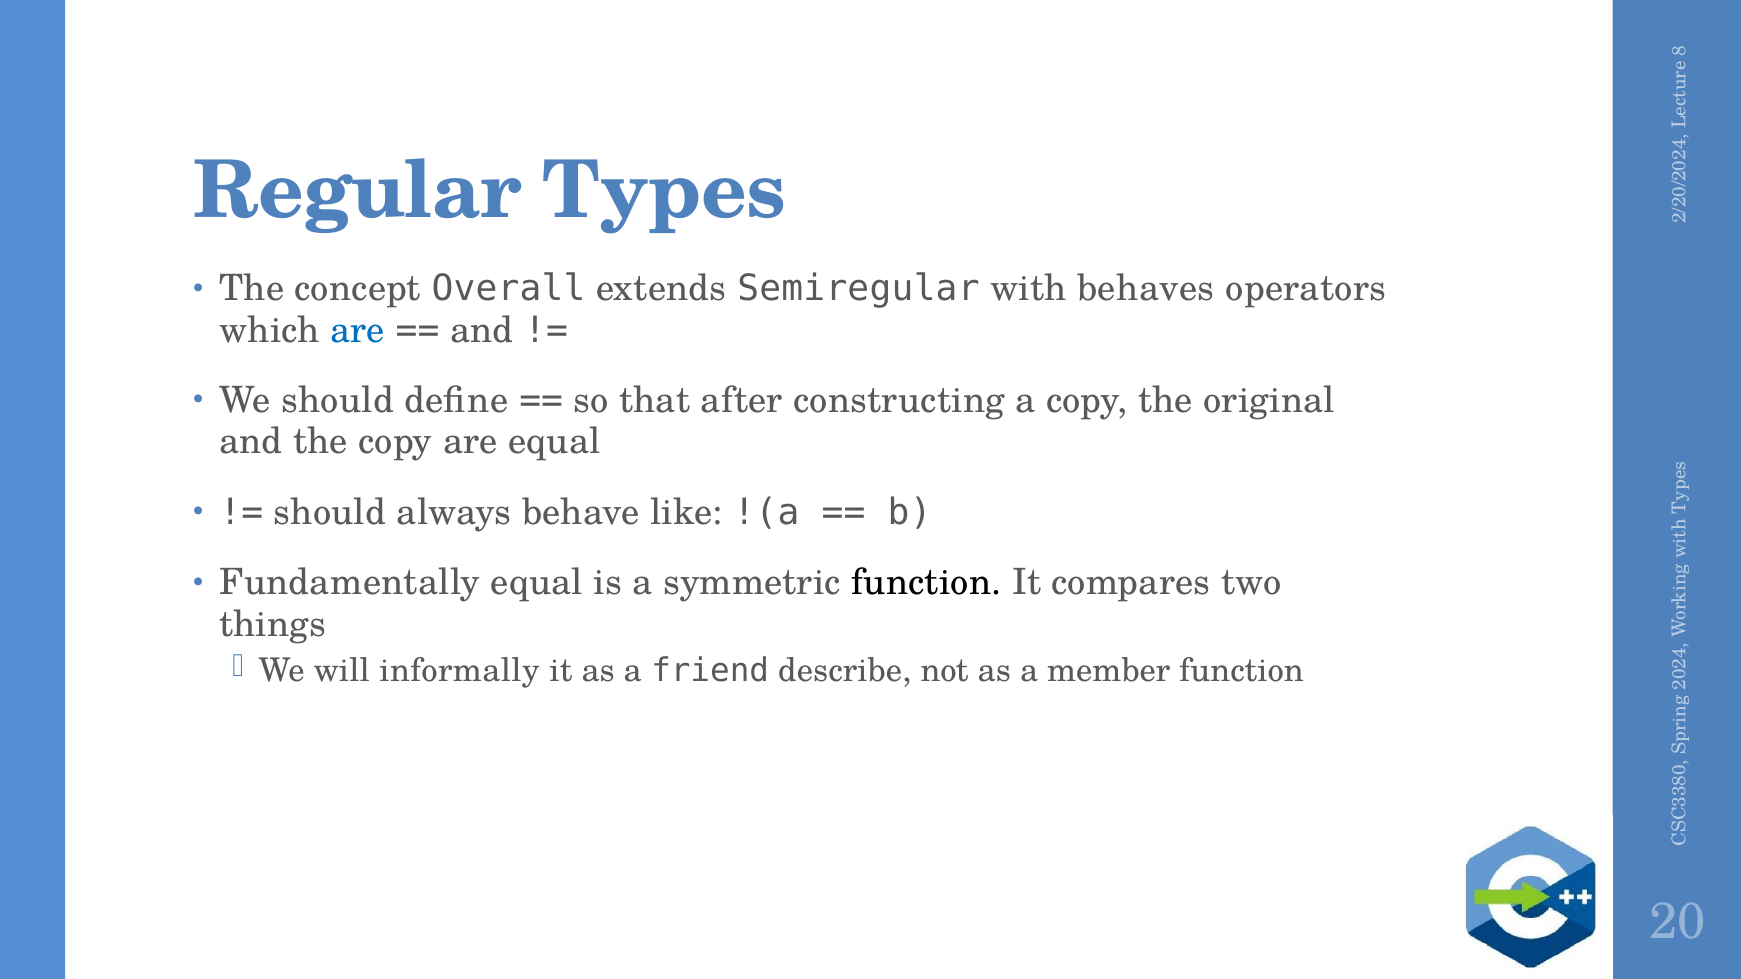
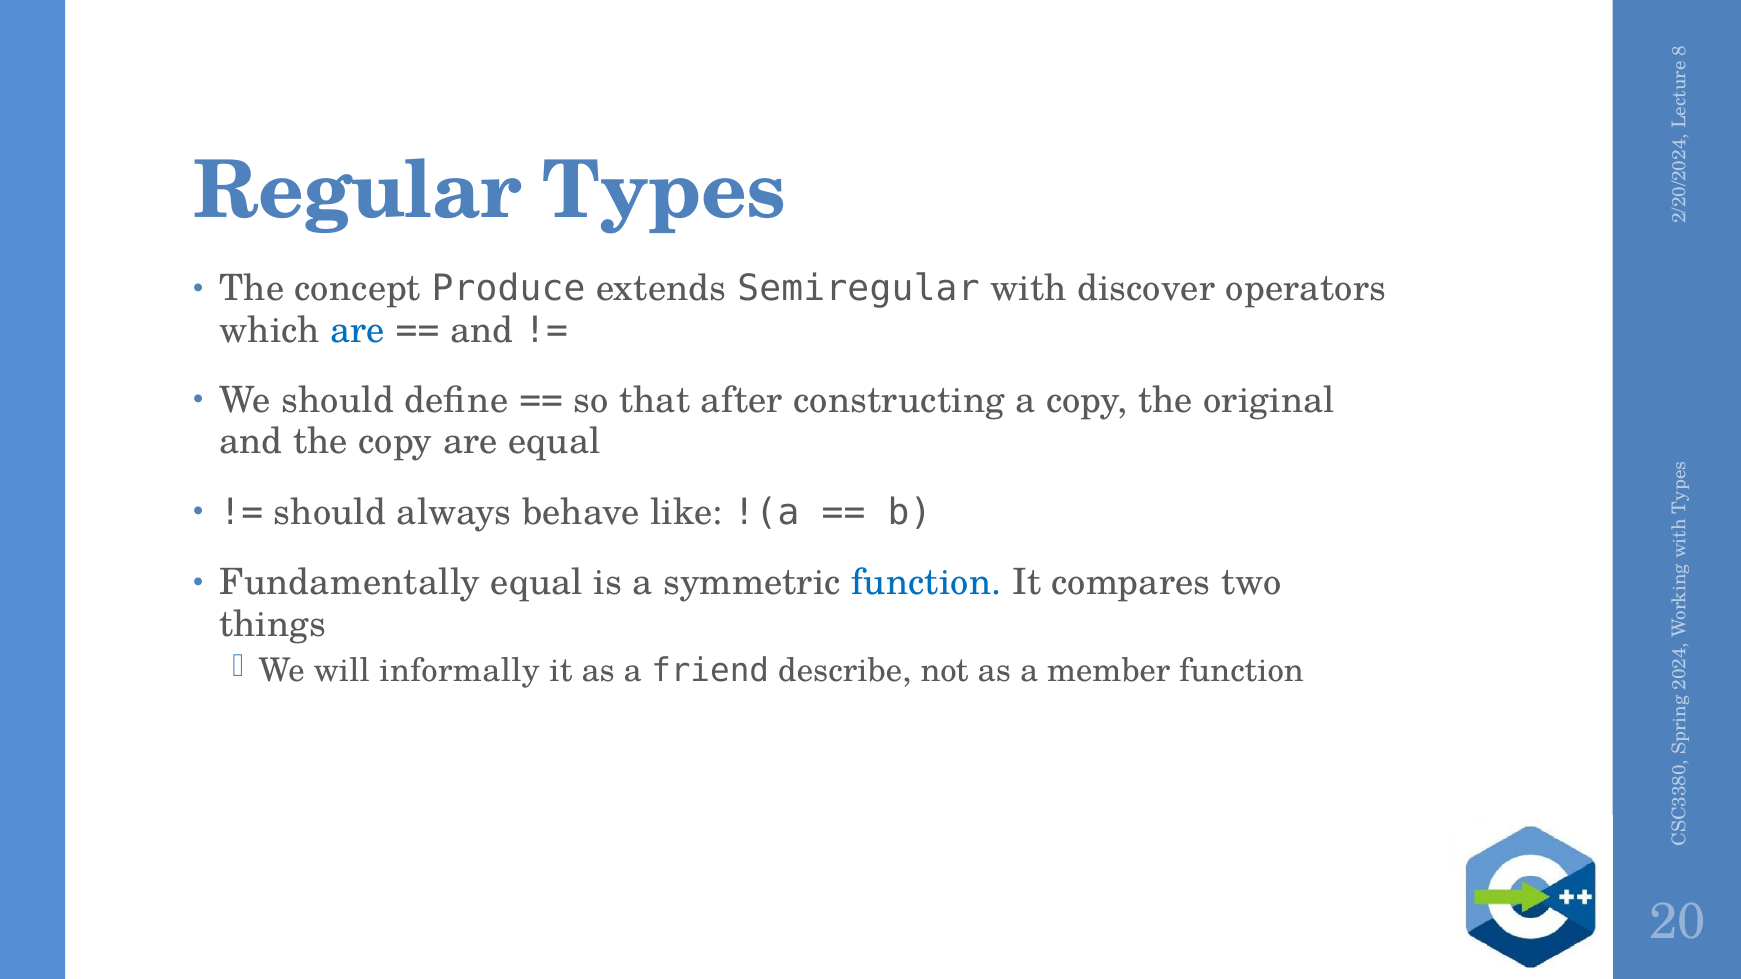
Overall: Overall -> Produce (509, 289)
behaves: behaves -> discover (1146, 289)
function colour: black -> blue (927, 583)
